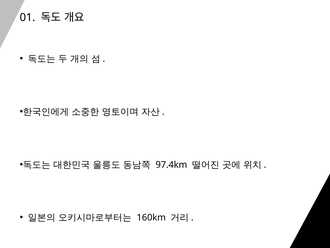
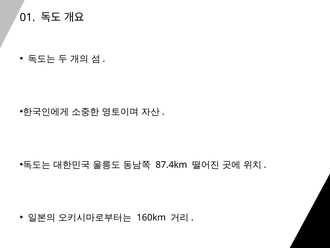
97.4km: 97.4km -> 87.4km (171, 164)
